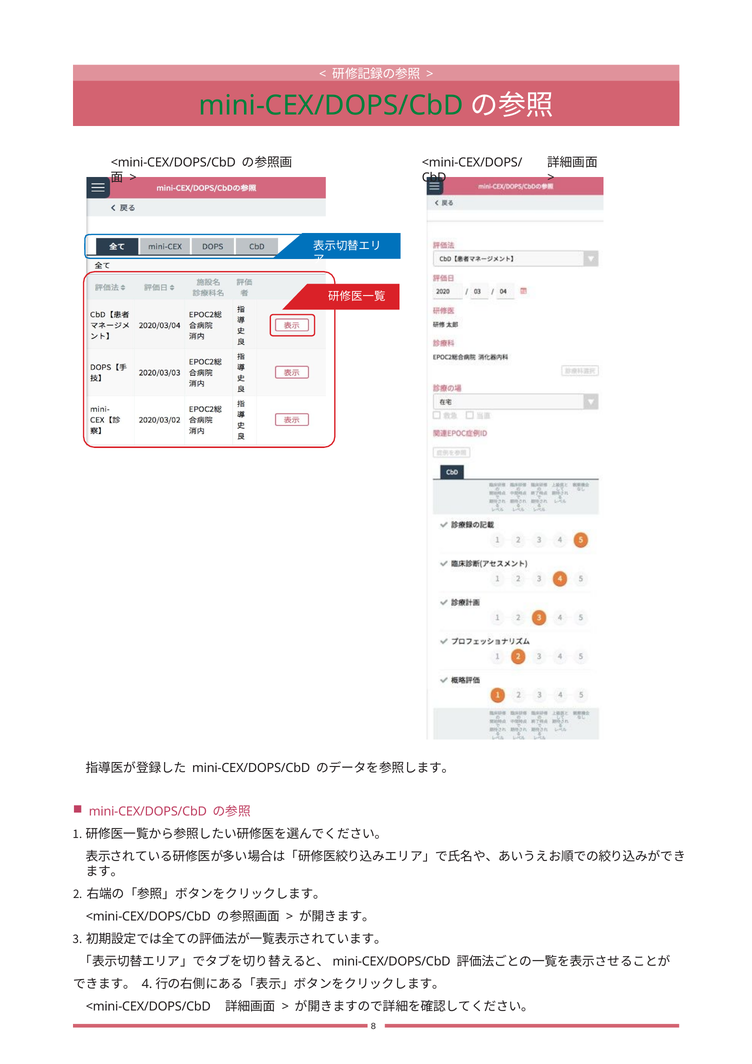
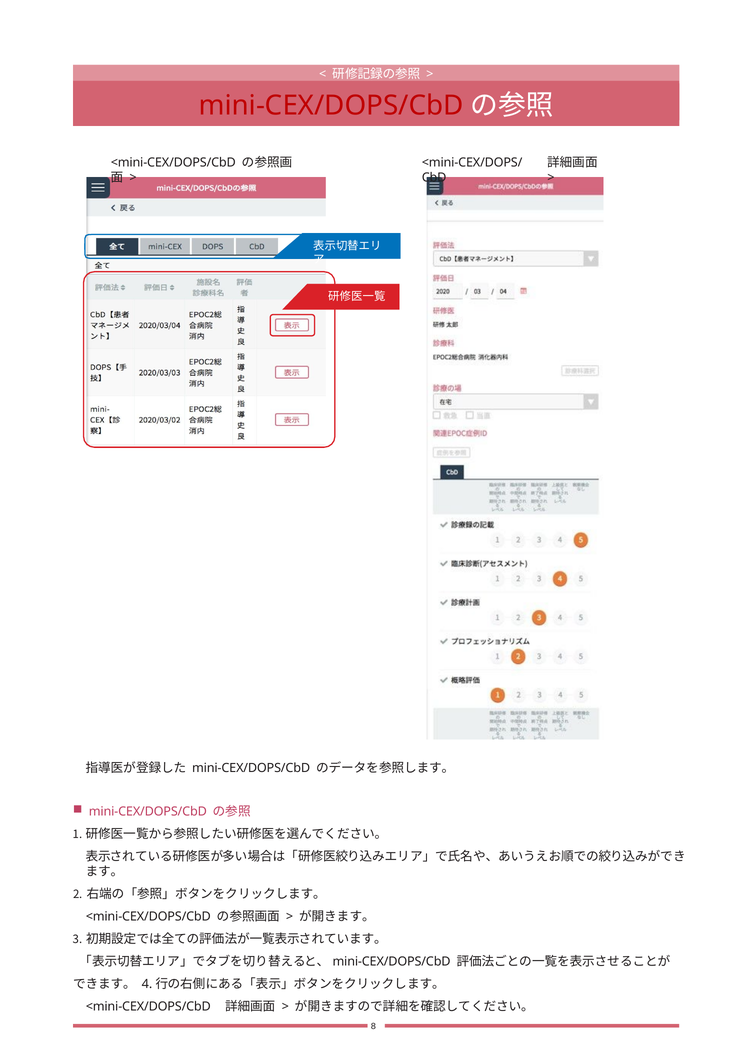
mini-CEX/DOPS/CbD colour: green -> red (331, 106)
